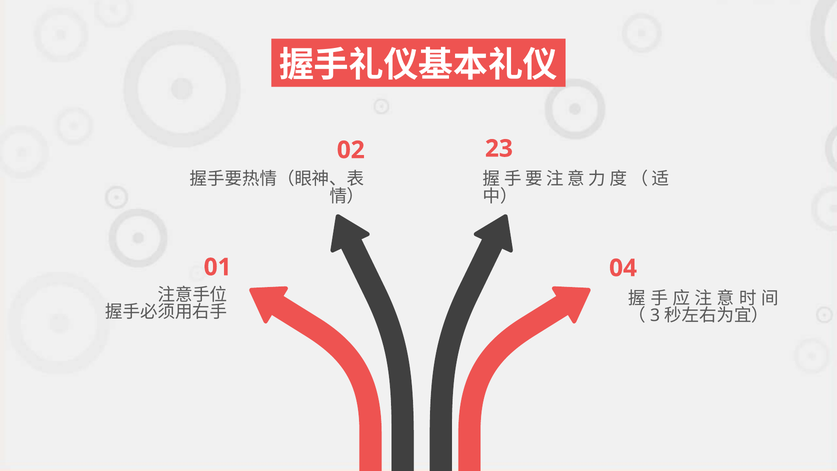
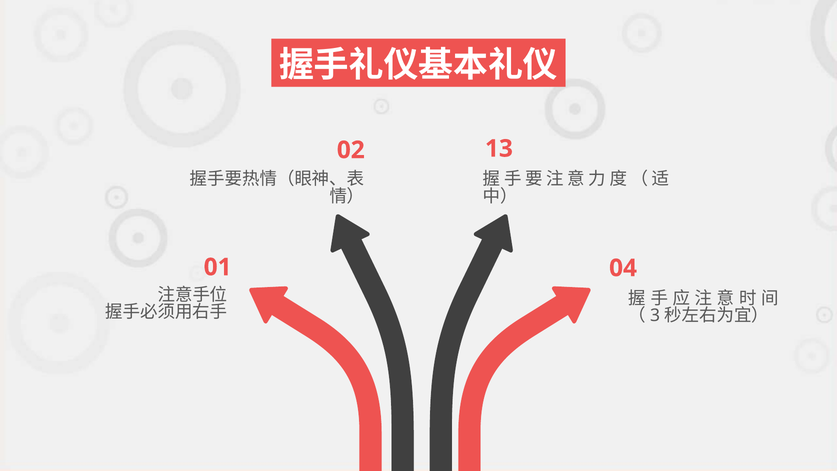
23: 23 -> 13 (499, 149)
